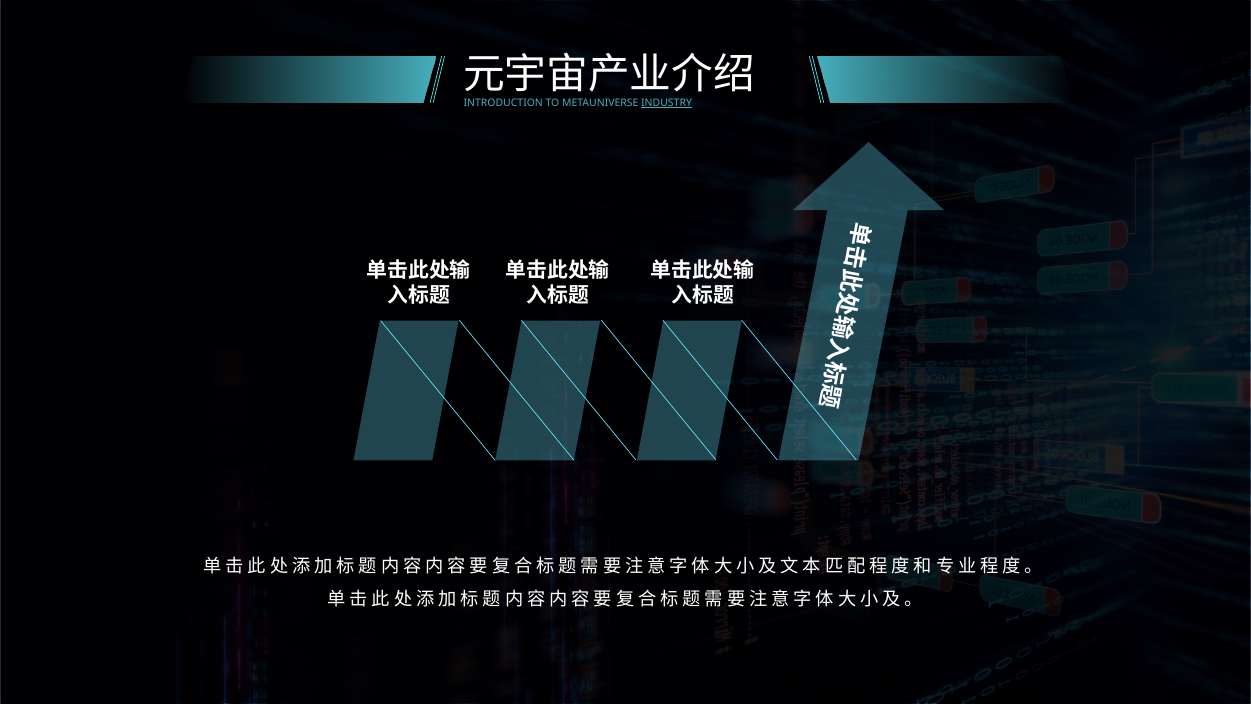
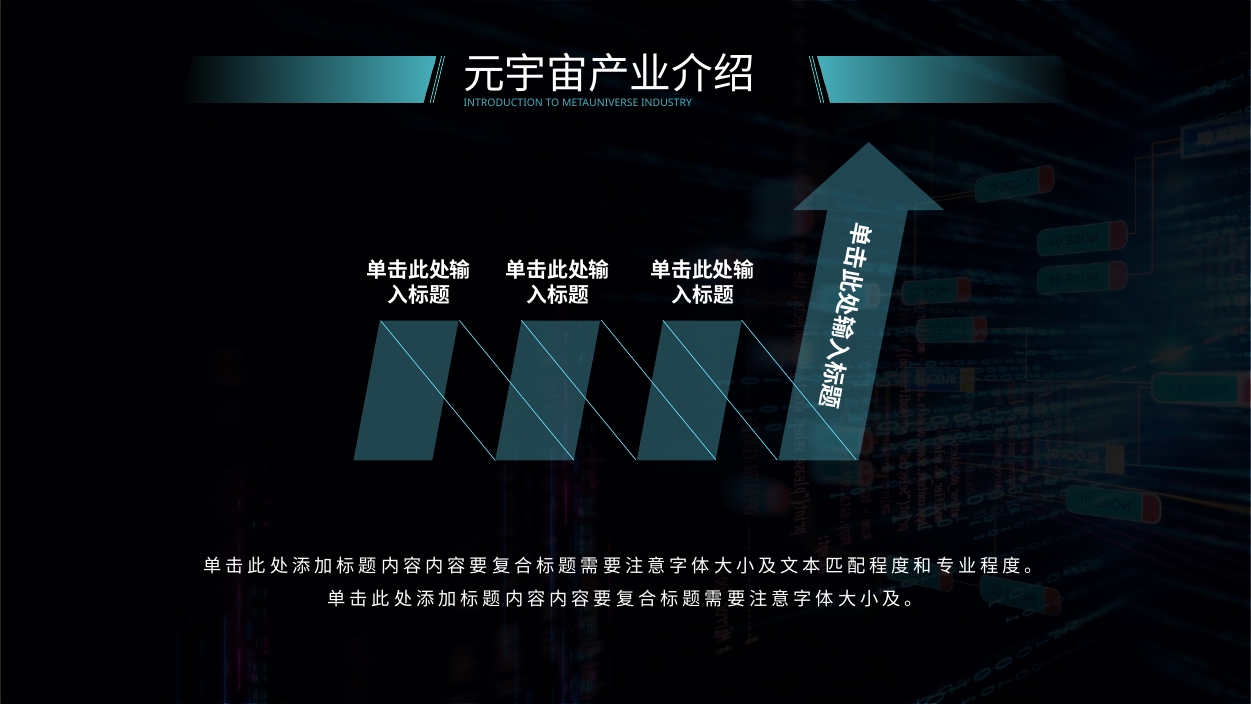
INDUSTRY underline: present -> none (667, 103)
